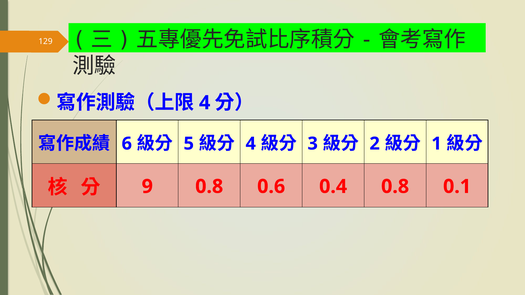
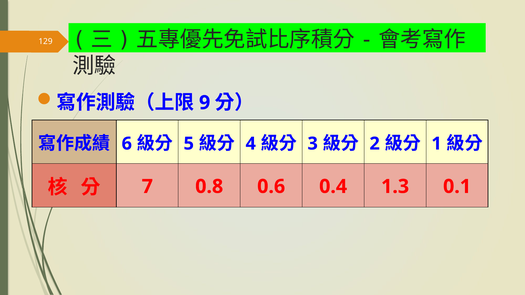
4: 4 -> 9 (205, 103)
9: 9 -> 7 (147, 187)
0.4 0.8: 0.8 -> 1.3 (395, 187)
